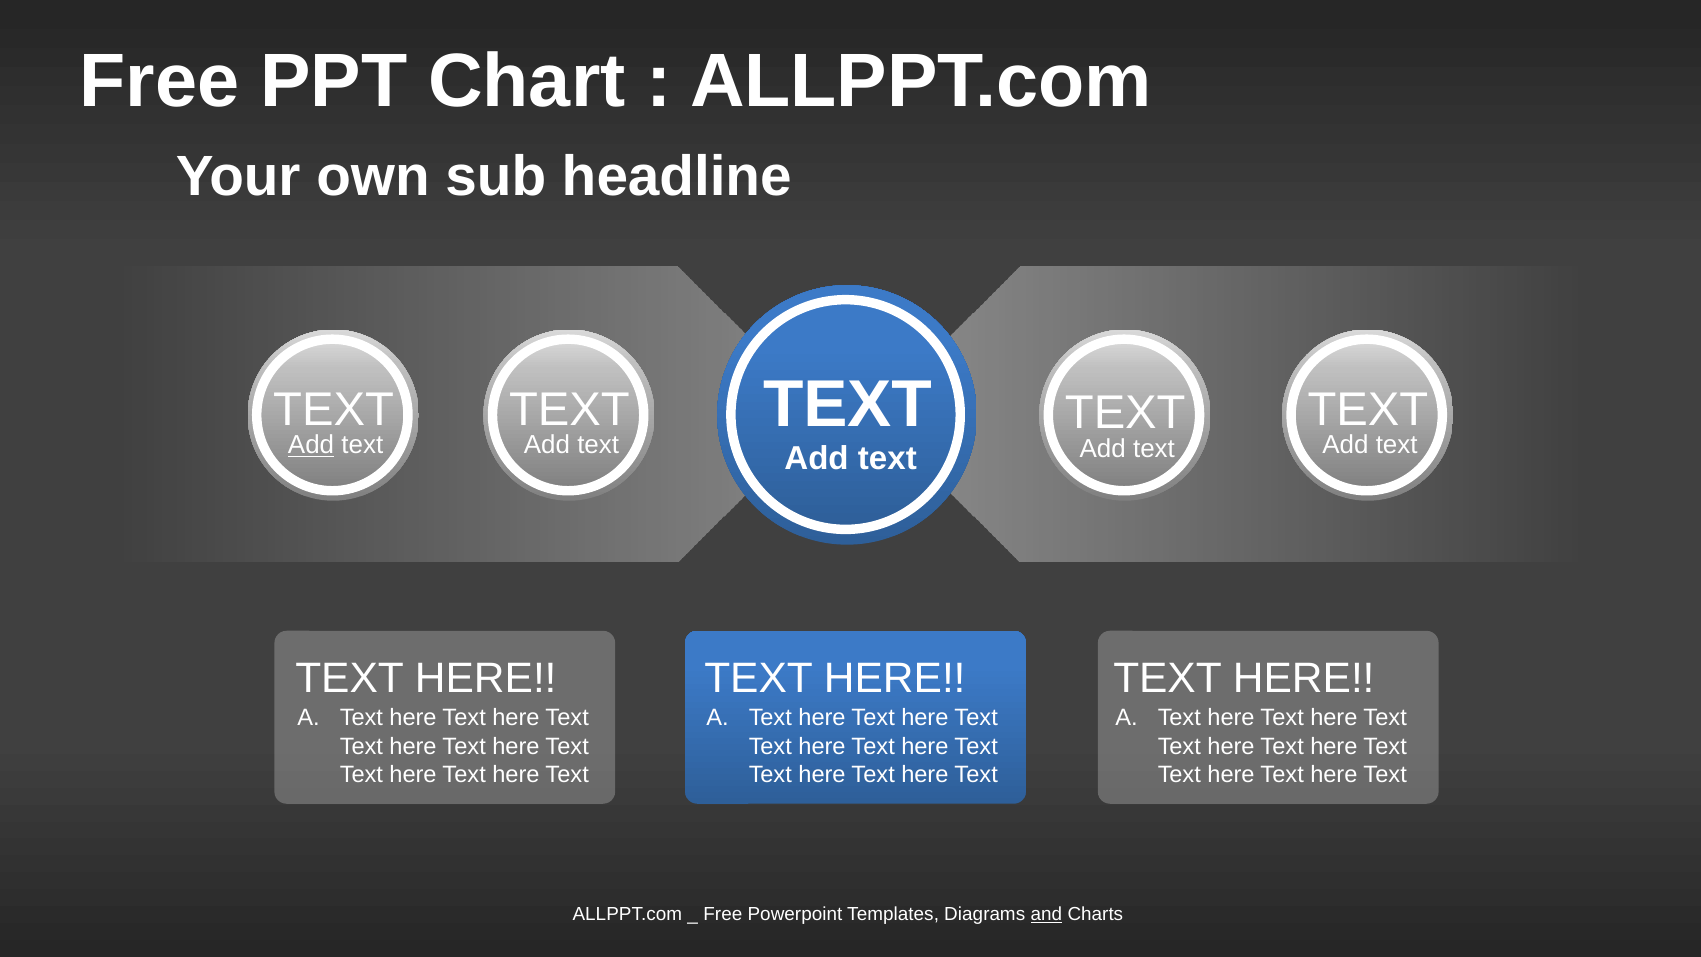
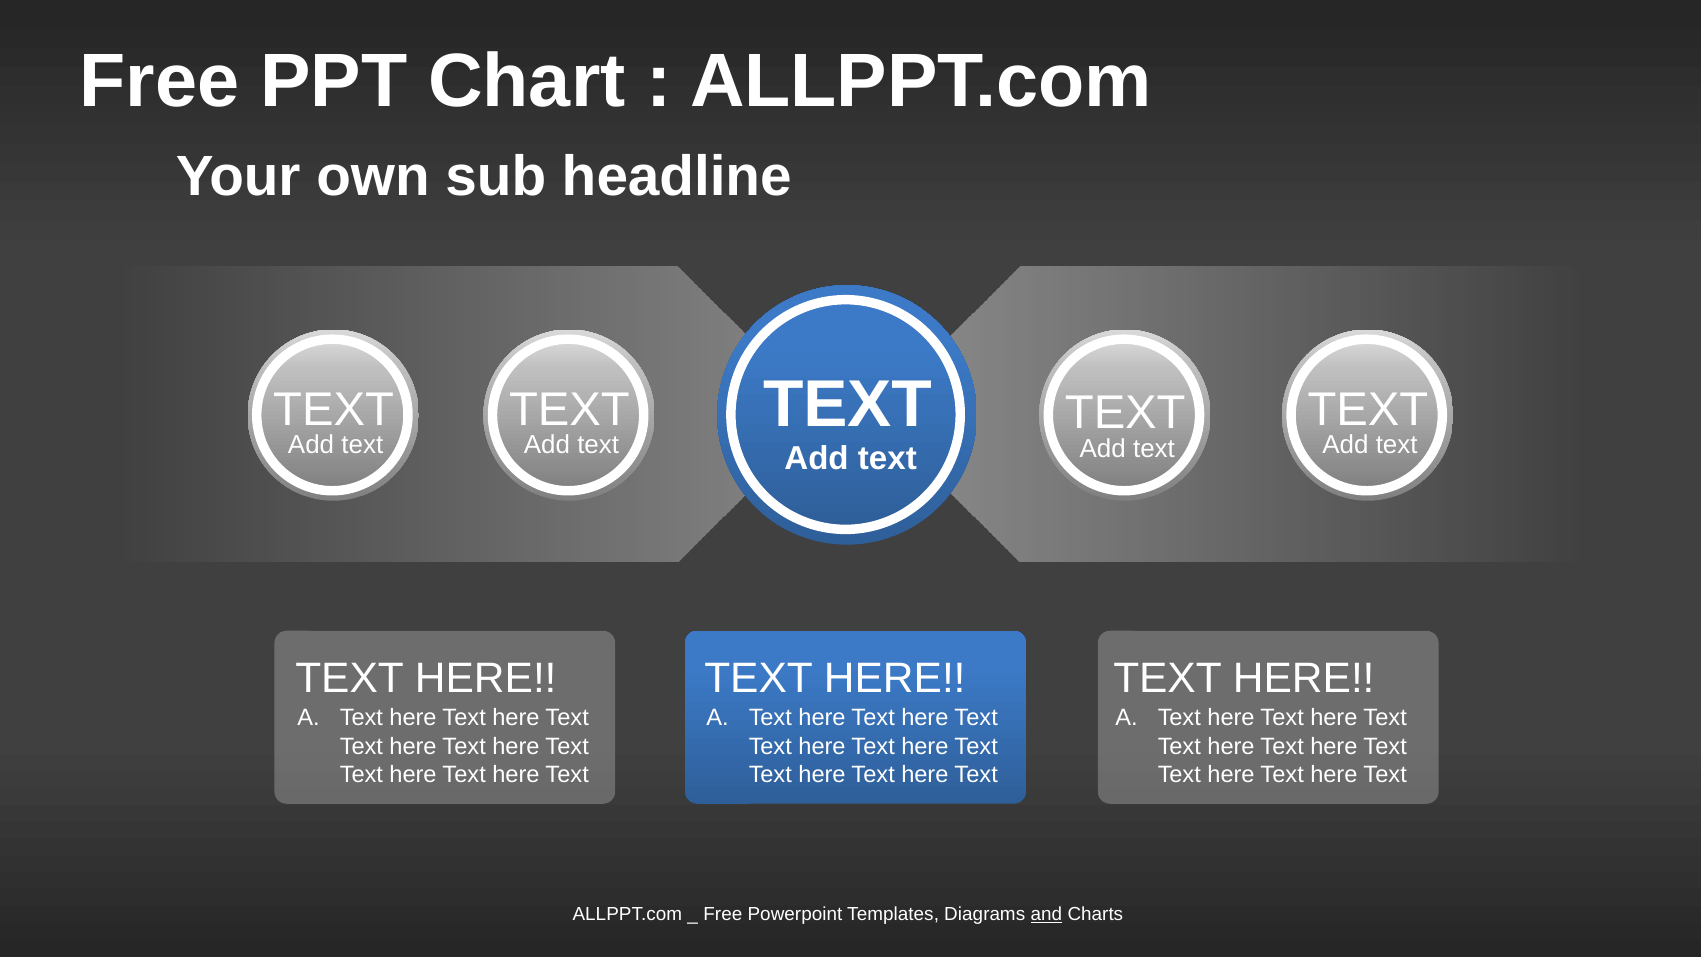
Add underline: present -> none (311, 445)
